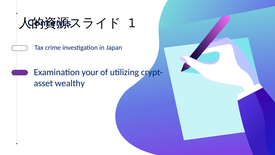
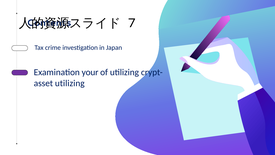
1: 1 -> 7 (132, 23)
wealthy: wealthy -> utilizing (70, 83)
